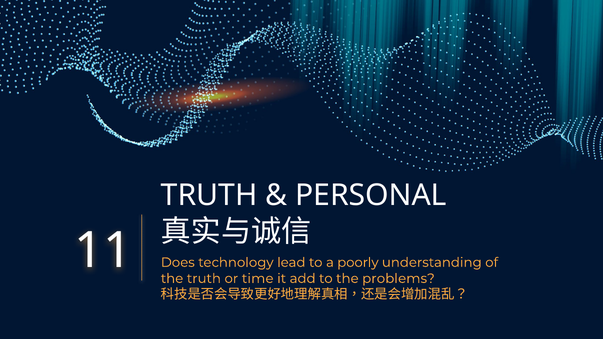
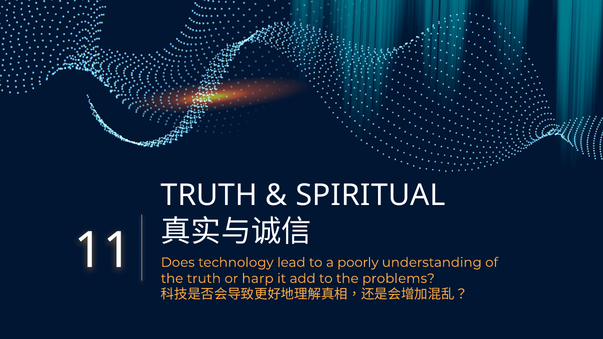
PERSONAL: PERSONAL -> SPIRITUAL (371, 196)
time: time -> harp (258, 279)
